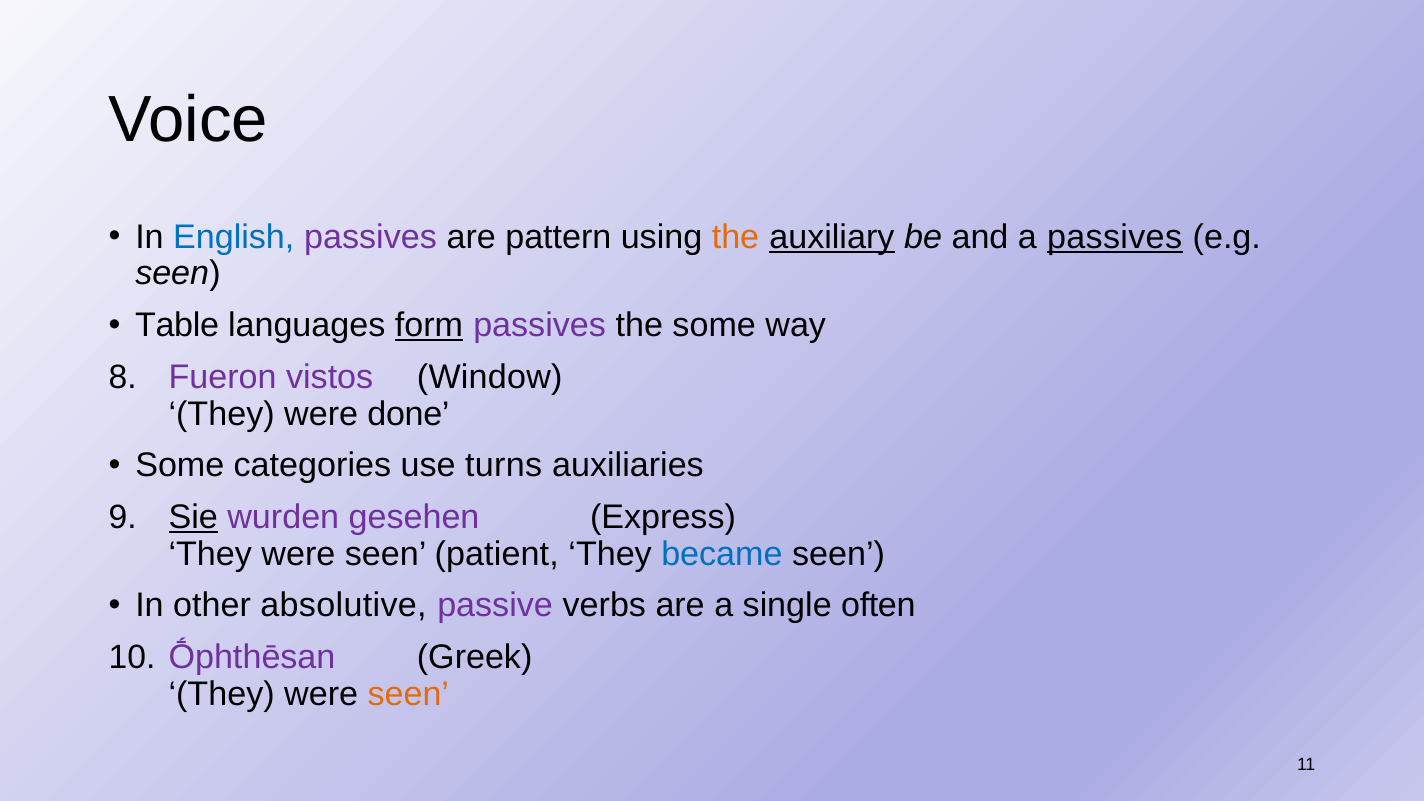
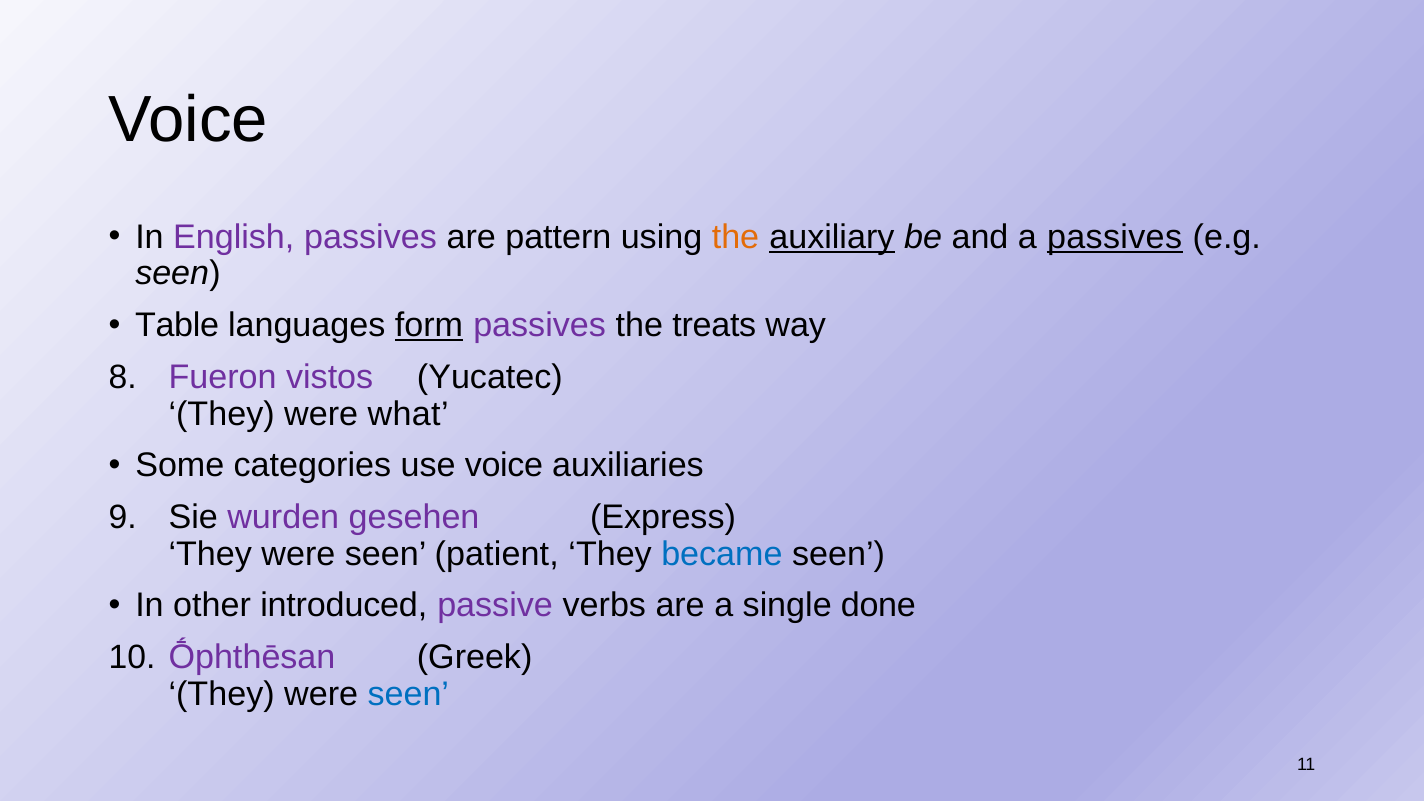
English colour: blue -> purple (234, 237)
the some: some -> treats (714, 325)
Window: Window -> Yucatec (490, 377)
done: done -> what (408, 414)
use turns: turns -> voice (504, 465)
Sie underline: present -> none (193, 517)
absolutive: absolutive -> introduced (344, 606)
often: often -> done (878, 606)
seen colour: orange -> blue (408, 694)
